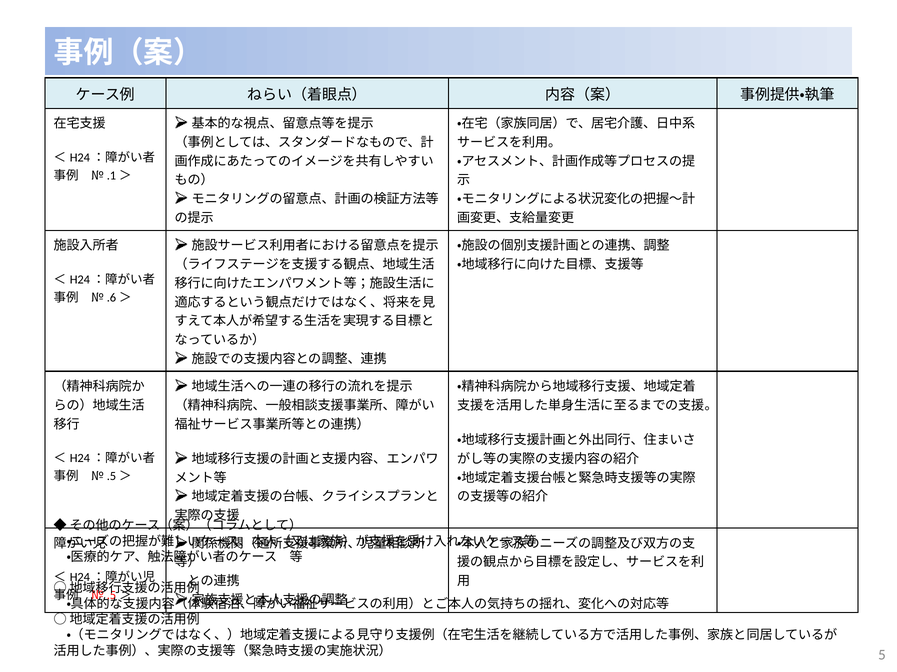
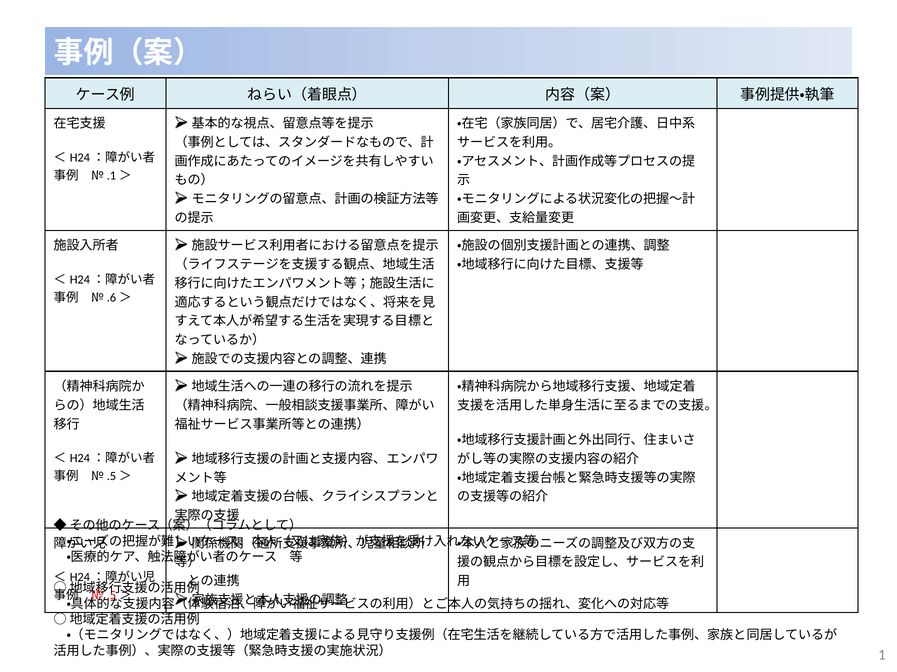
5: 5 -> 1 (882, 656)
